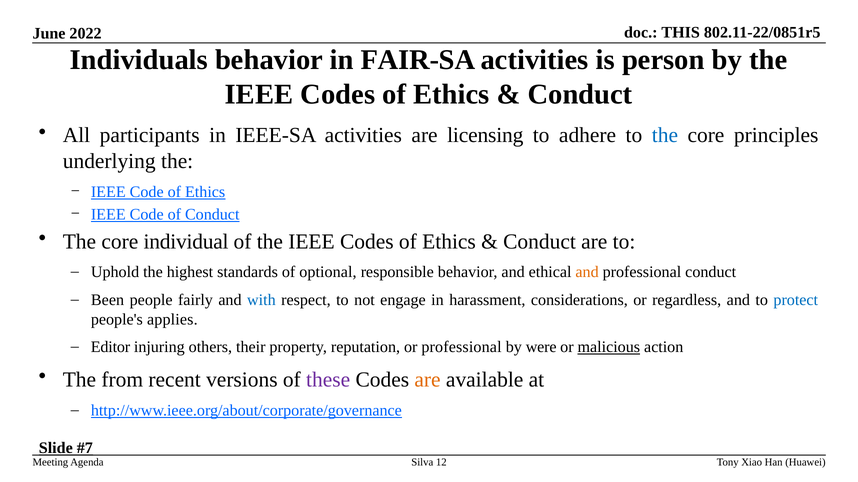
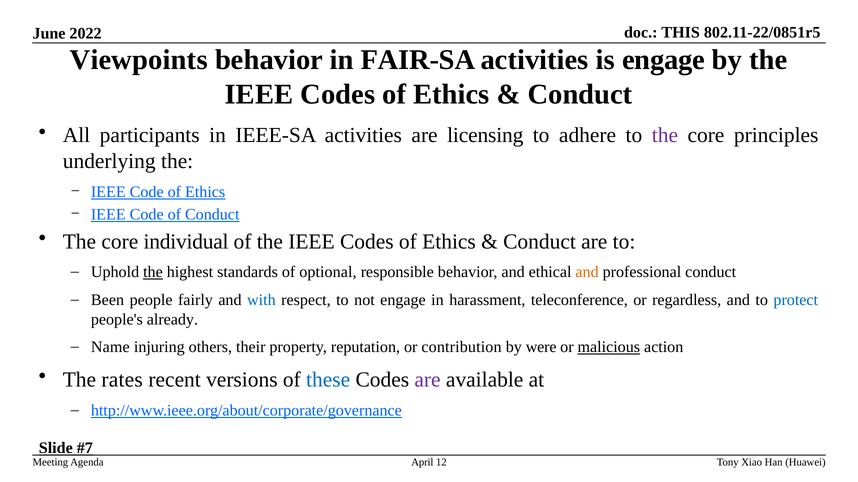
Individuals: Individuals -> Viewpoints (139, 60)
is person: person -> engage (663, 60)
the colour: blue -> purple (665, 136)
the underline: none -> present (153, 273)
considerations: considerations -> teleconference (579, 300)
applies: applies -> already (172, 320)
Editor: Editor -> Name (110, 348)
or professional: professional -> contribution (462, 348)
from: from -> rates (122, 380)
these colour: purple -> blue (328, 380)
are colour: orange -> purple (428, 380)
Silva: Silva -> April (422, 463)
